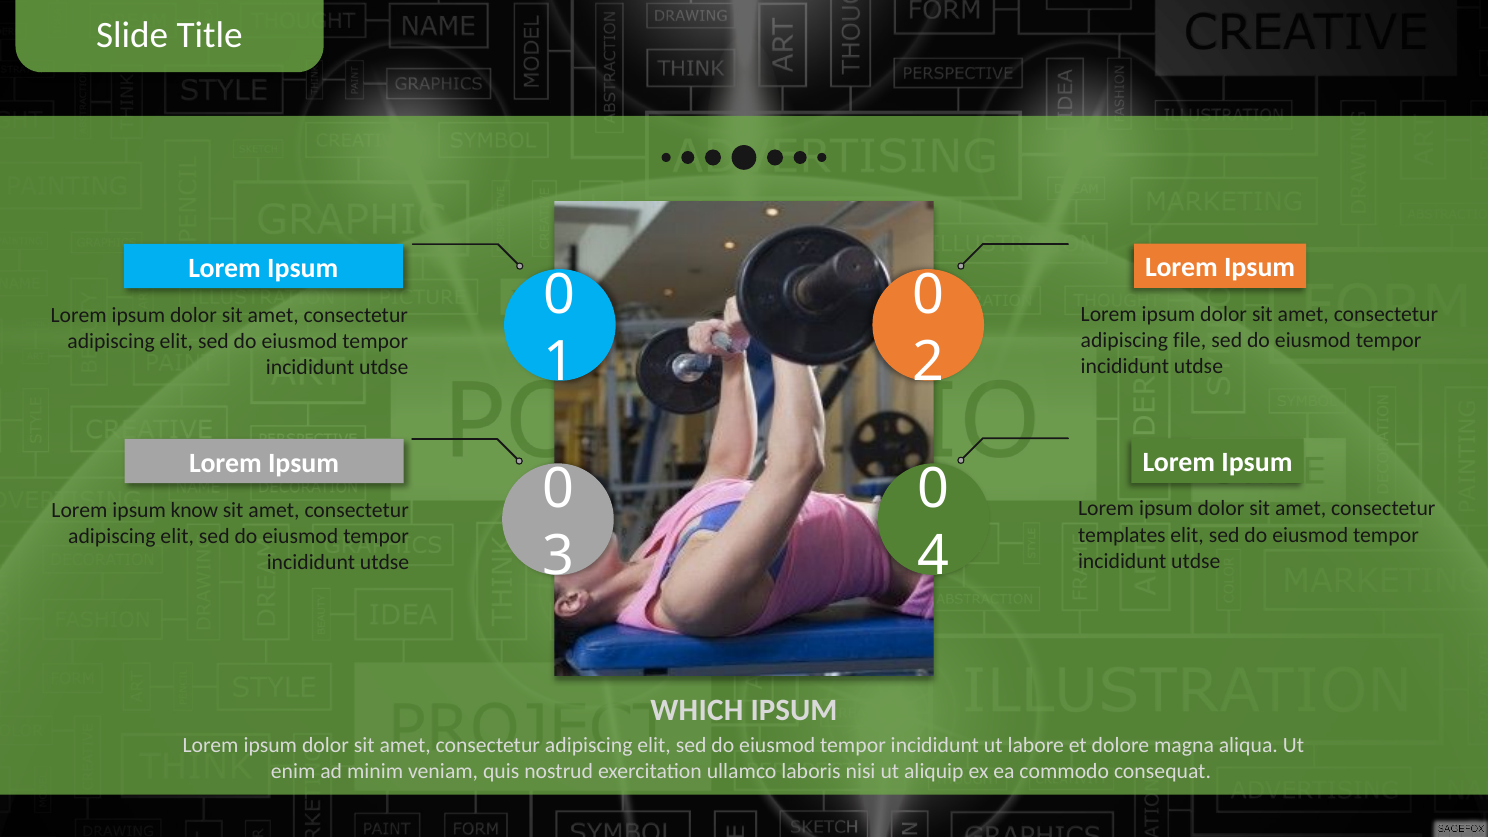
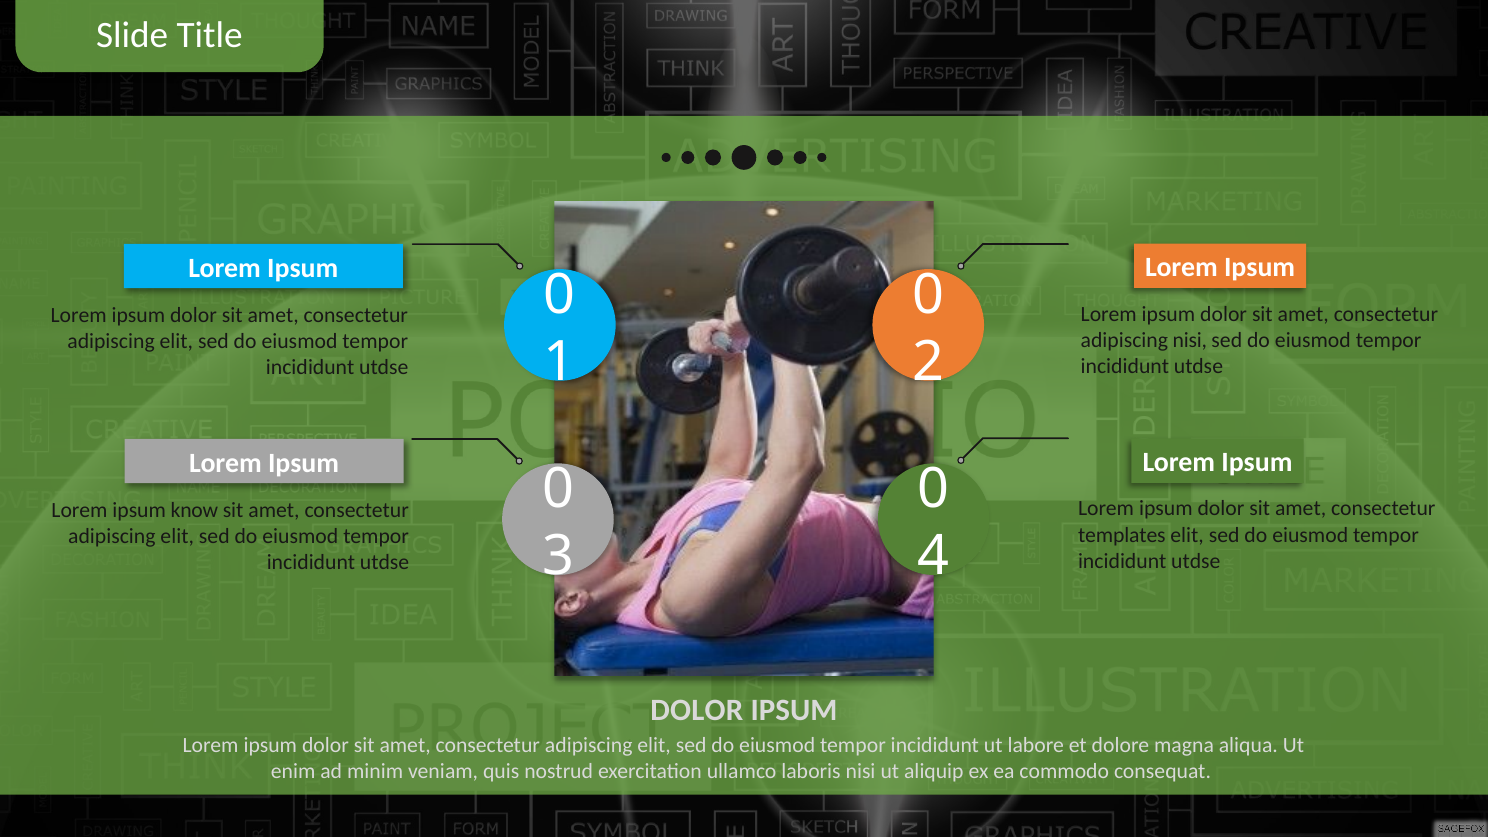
adipiscing file: file -> nisi (1190, 340)
WHICH: WHICH -> DOLOR (697, 710)
